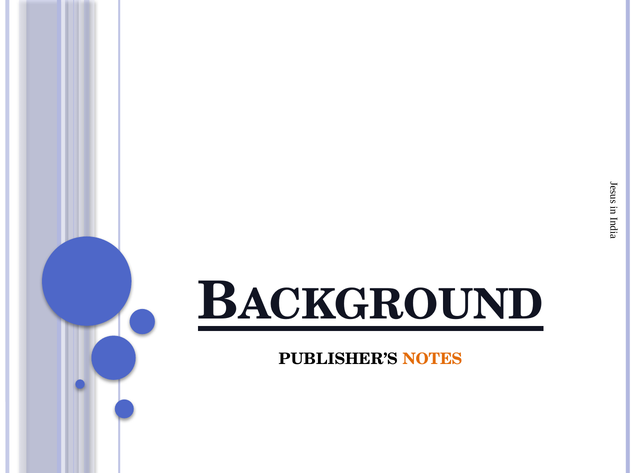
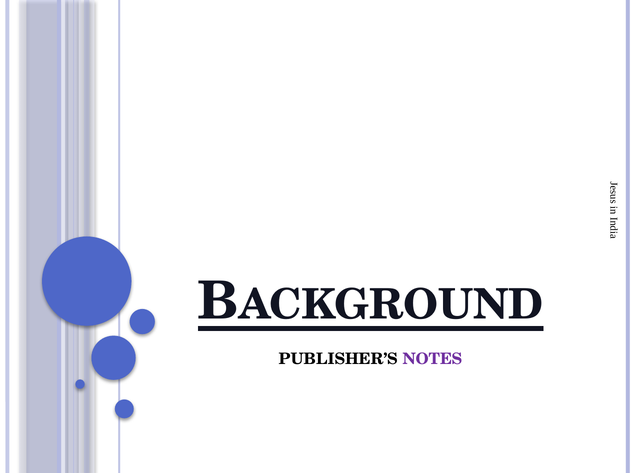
NOTES colour: orange -> purple (432, 359)
